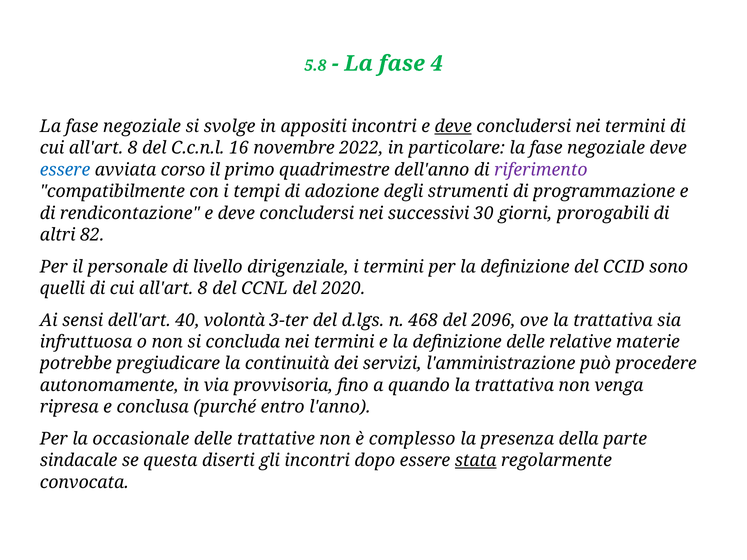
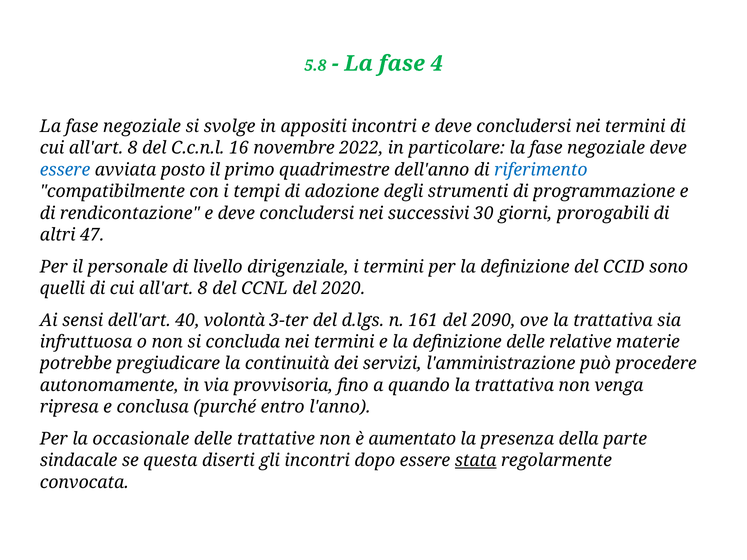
deve underline: present -> none (453, 126)
corso: corso -> posto (183, 170)
riferimento colour: purple -> blue (541, 170)
82: 82 -> 47 (92, 235)
468: 468 -> 161 (423, 320)
2096: 2096 -> 2090 (493, 320)
complesso: complesso -> aumentato (412, 439)
